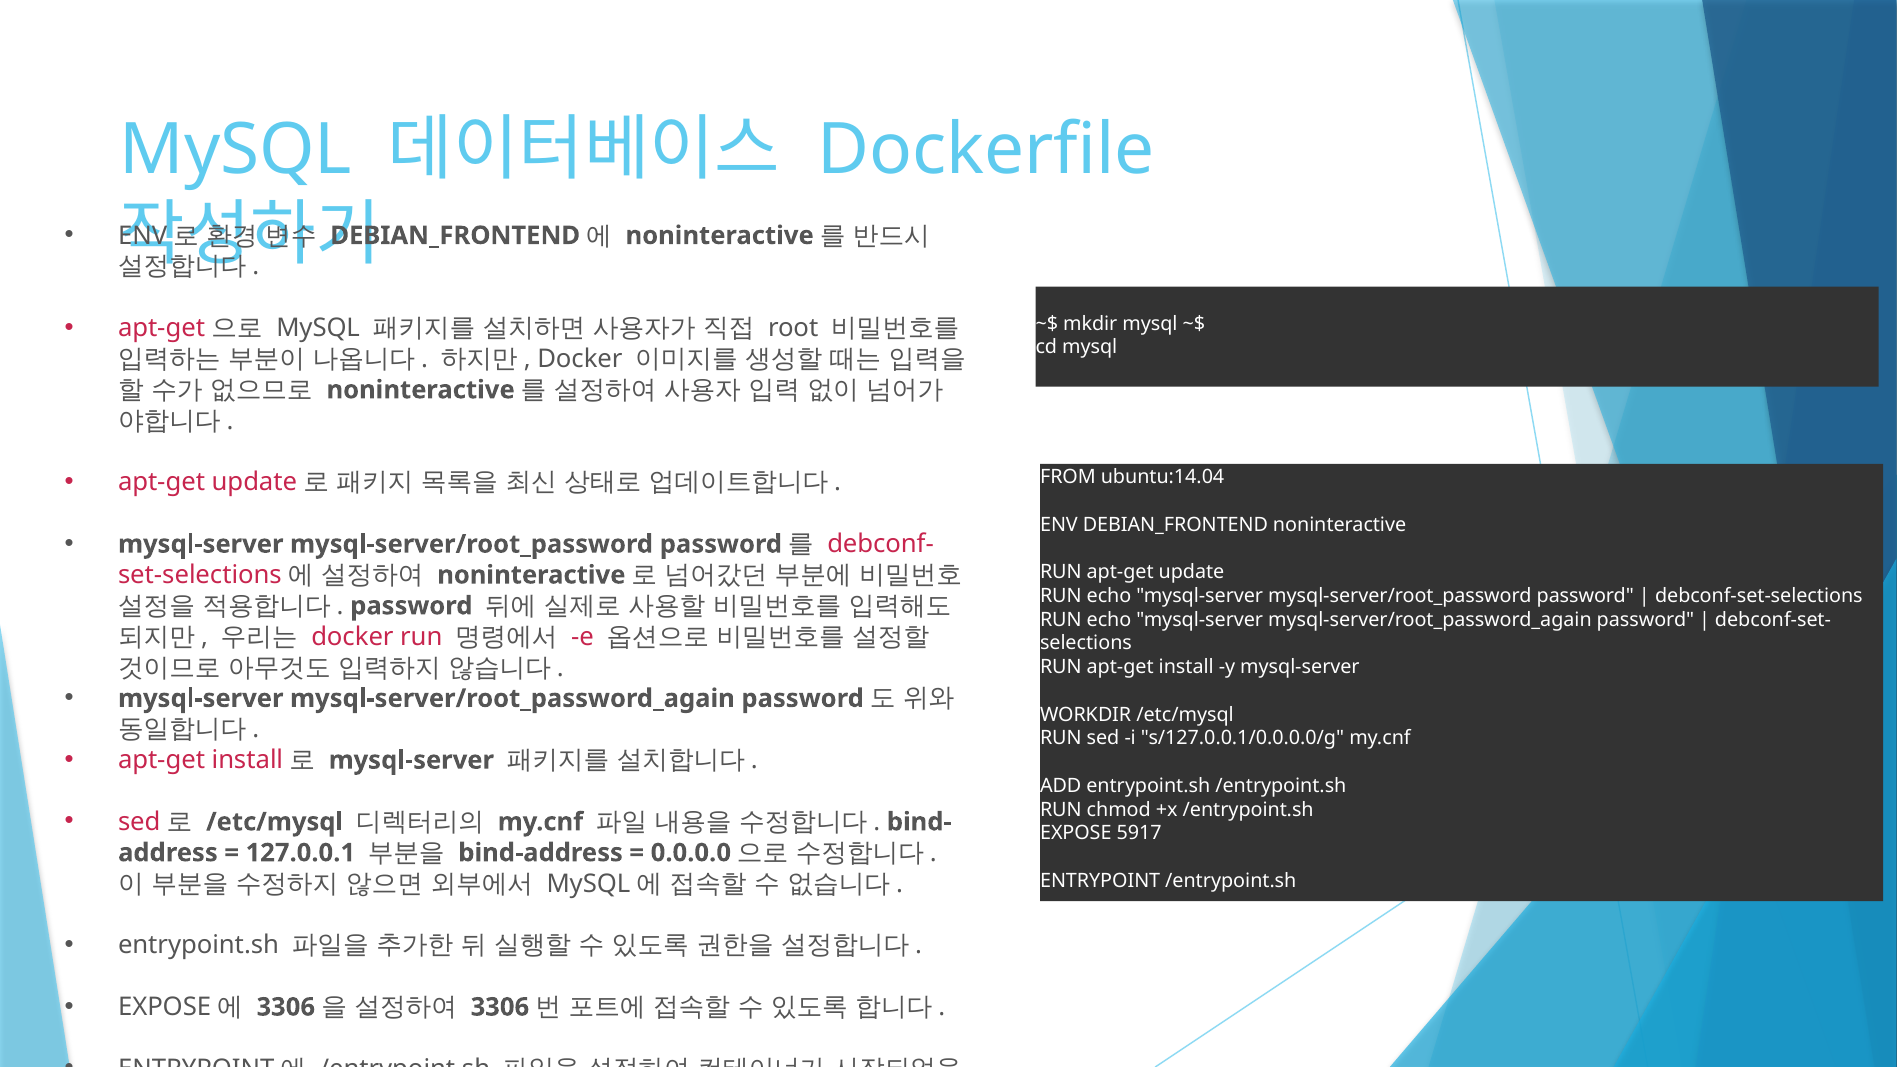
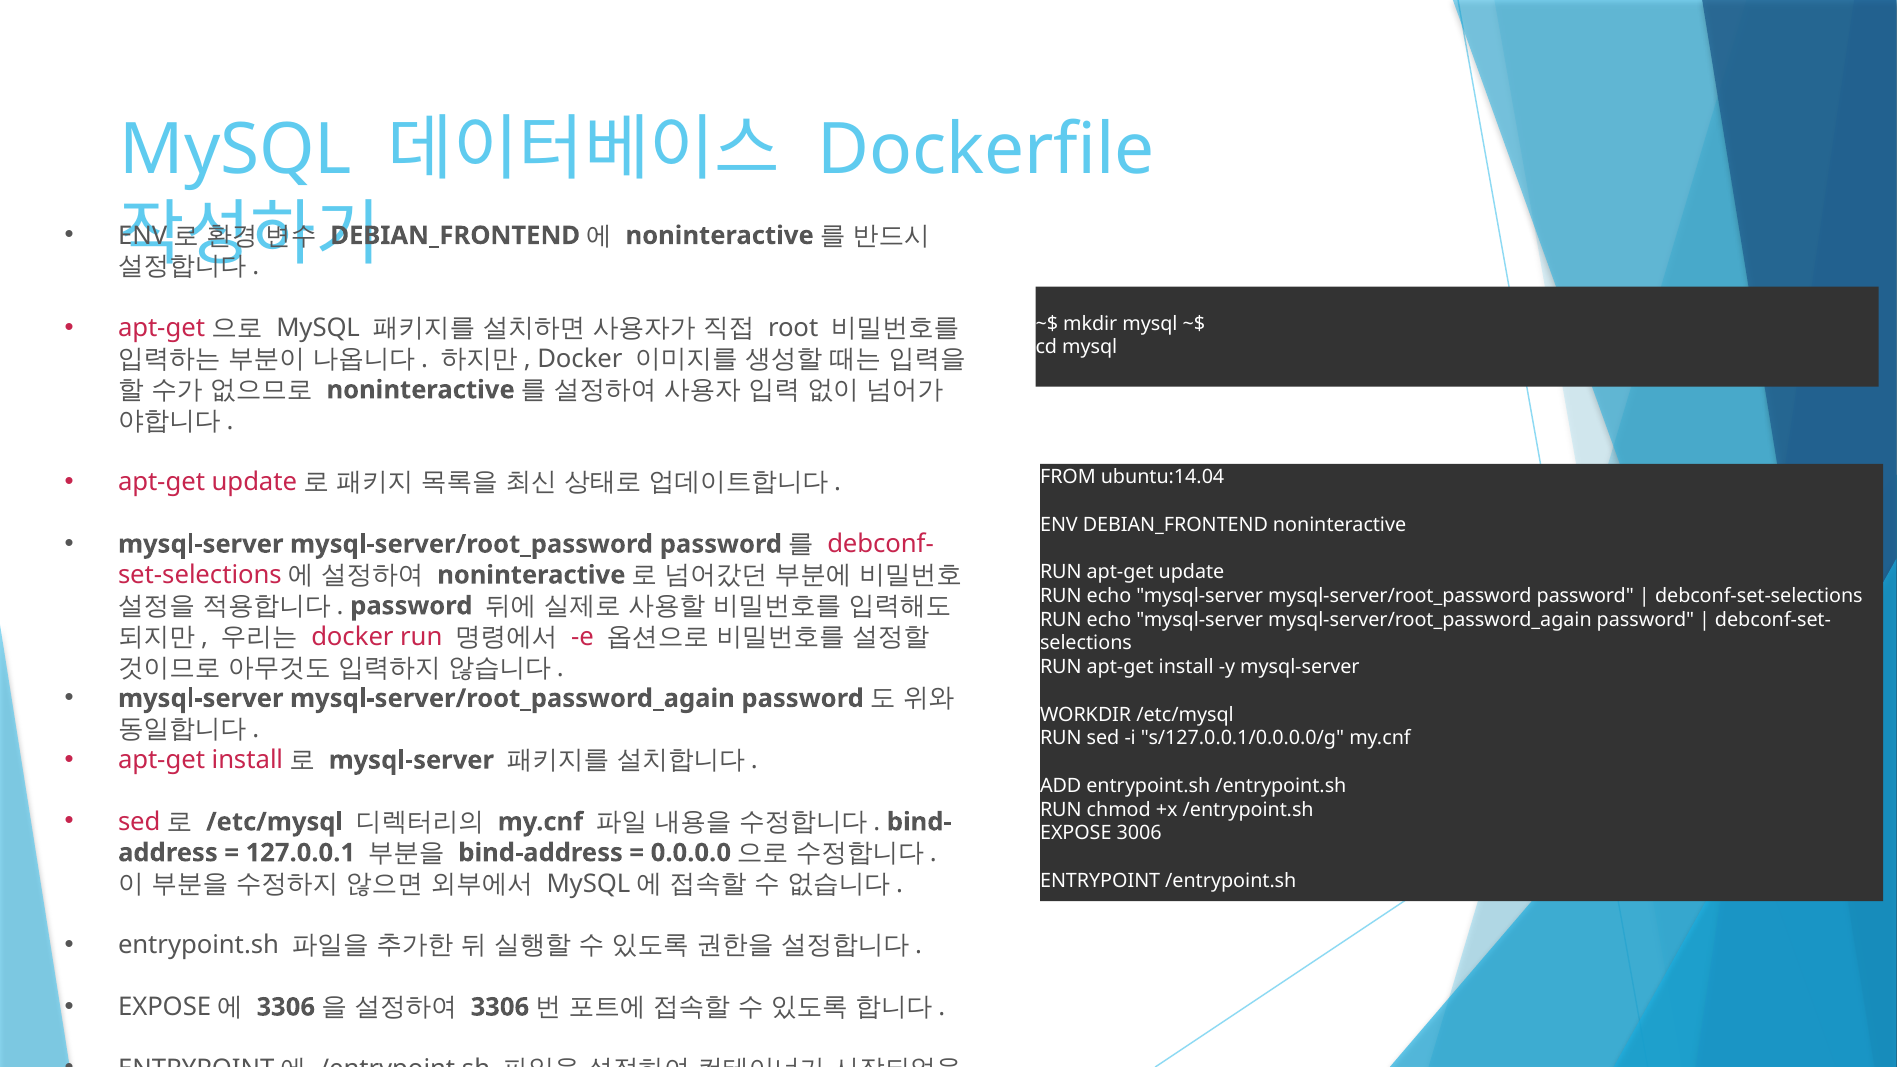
5917: 5917 -> 3006 (1139, 833)
